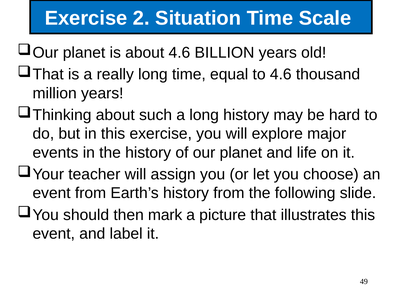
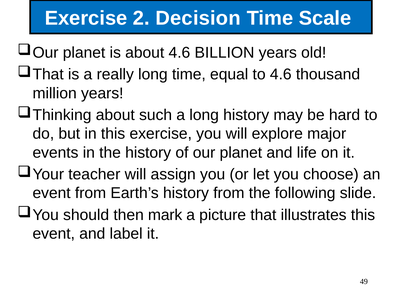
Situation: Situation -> Decision (198, 18)
